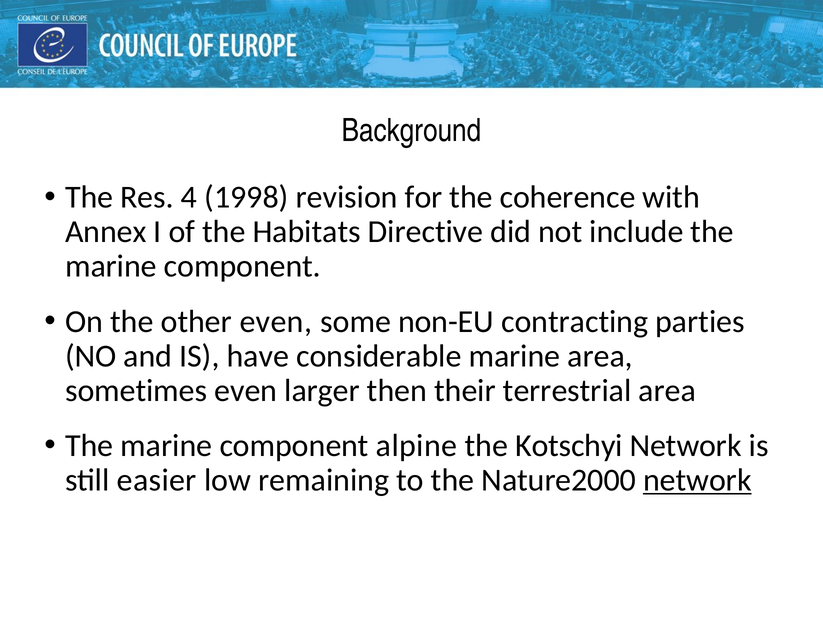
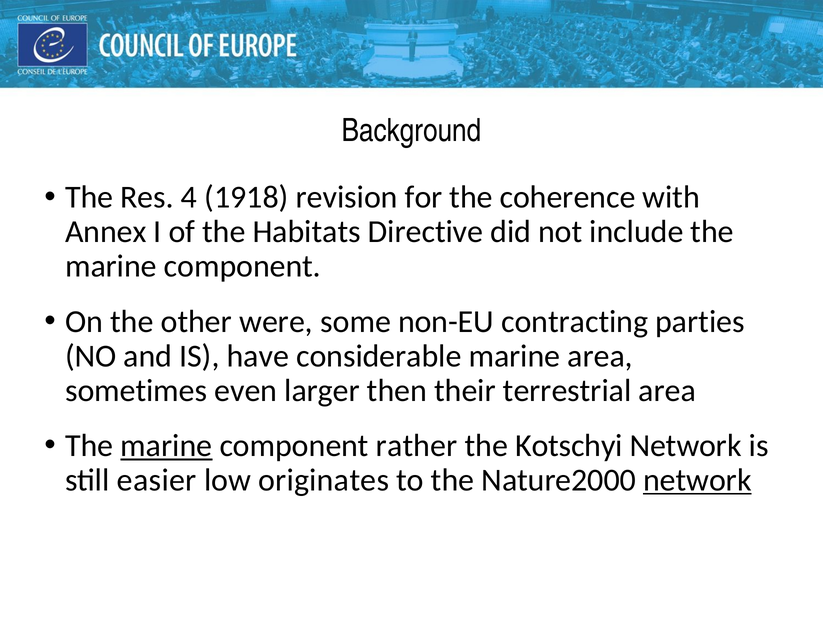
1998: 1998 -> 1918 (246, 198)
other even: even -> were (276, 322)
marine underline: none -> present (166, 446)
alpine: alpine -> rather (417, 446)
remaining: remaining -> originates (324, 480)
